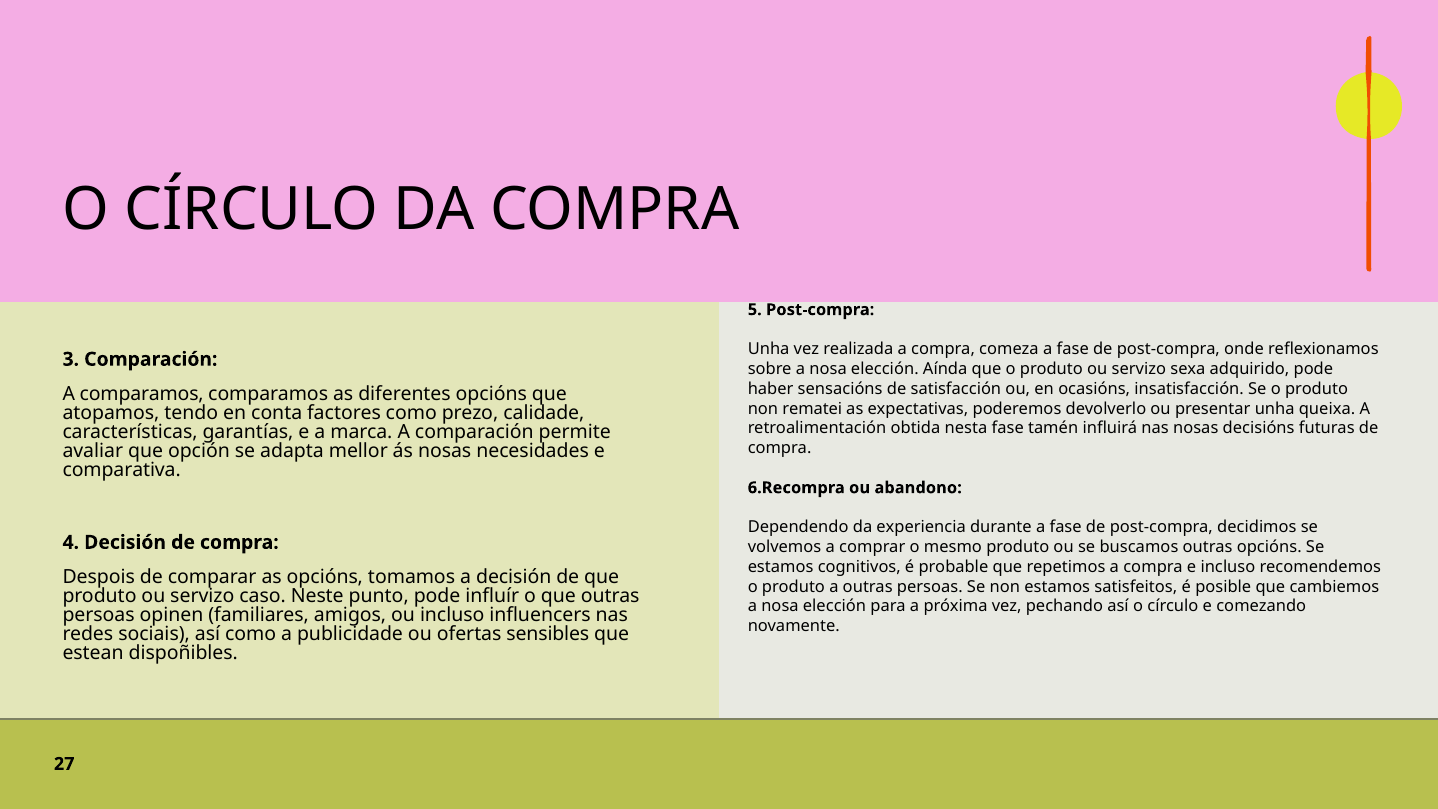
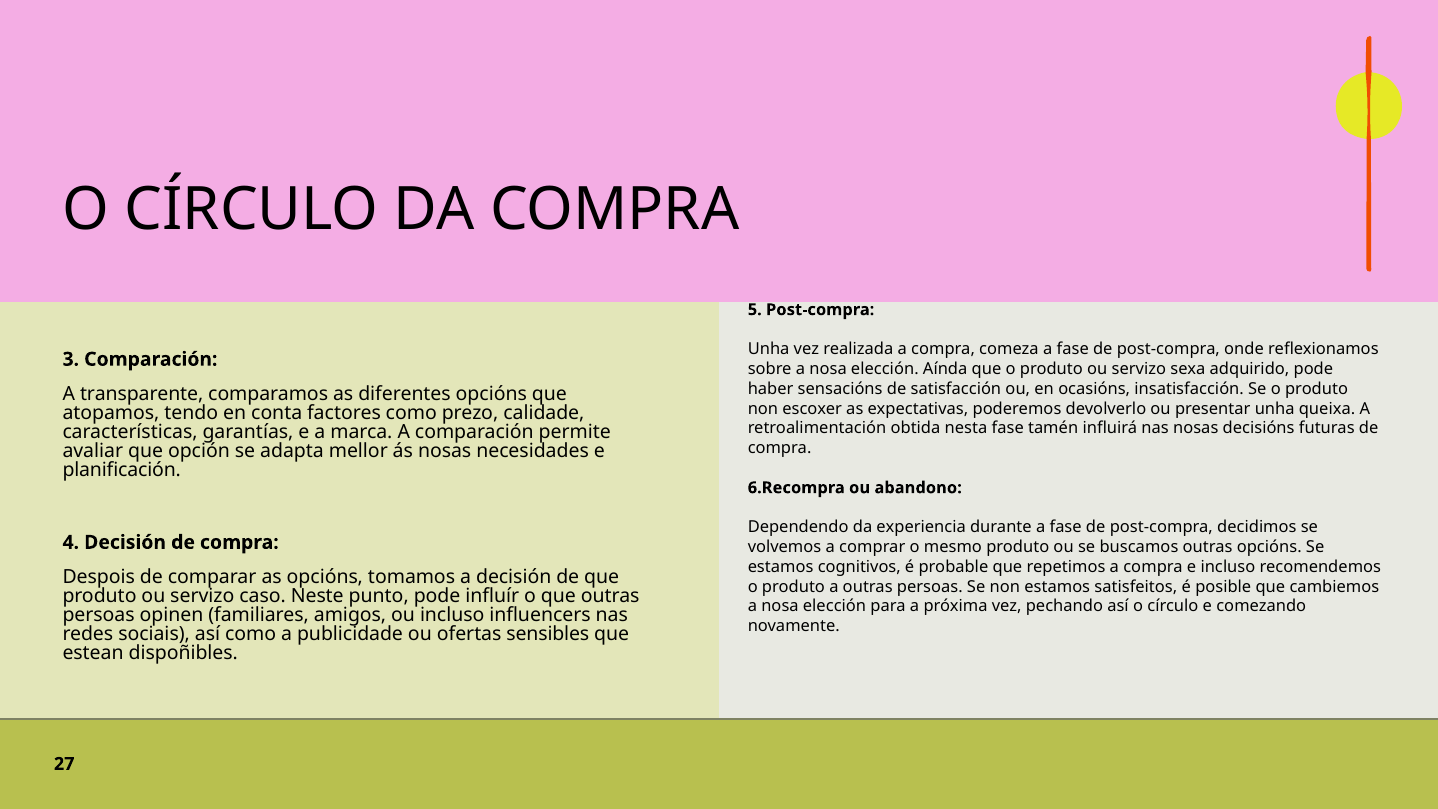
A comparamos: comparamos -> transparente (142, 394)
rematei: rematei -> escoxer (812, 409)
comparativa: comparativa -> planificación (122, 470)
